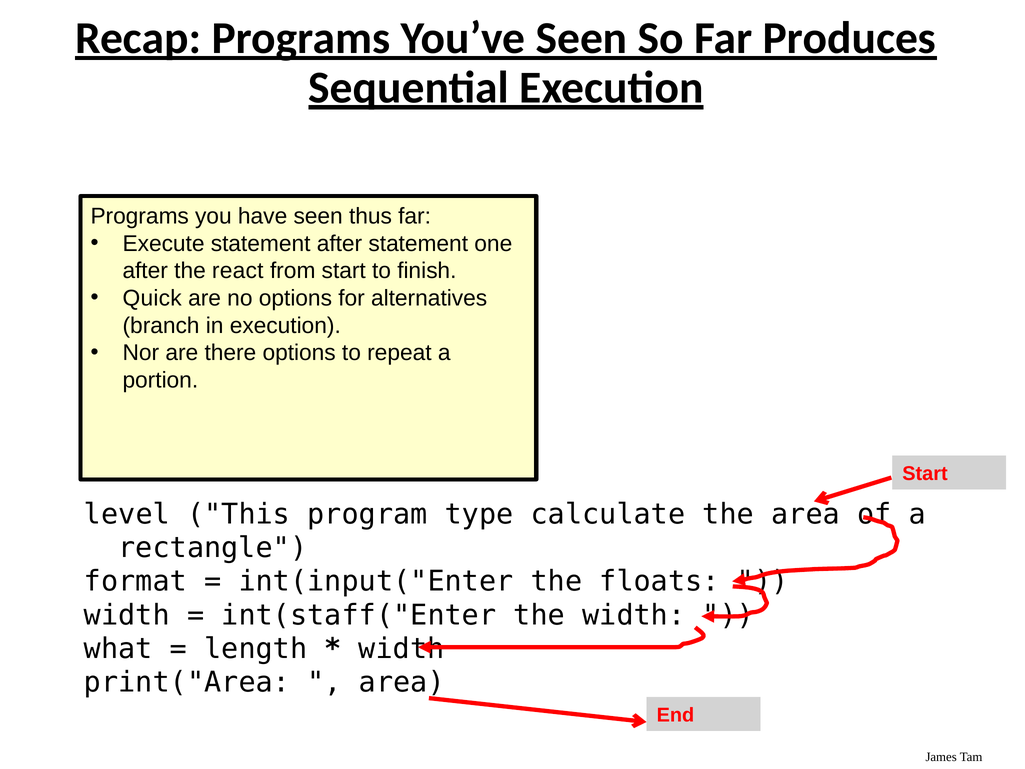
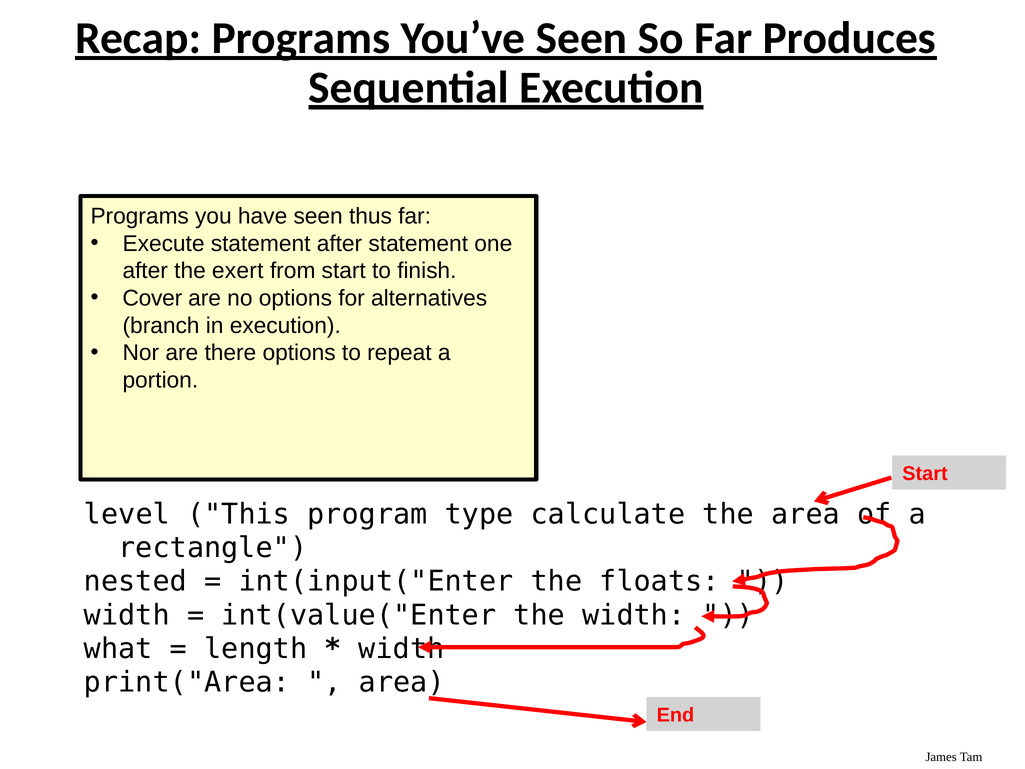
react: react -> exert (238, 271)
Quick: Quick -> Cover (152, 298)
format: format -> nested (135, 581)
int(staff("Enter: int(staff("Enter -> int(value("Enter (359, 615)
